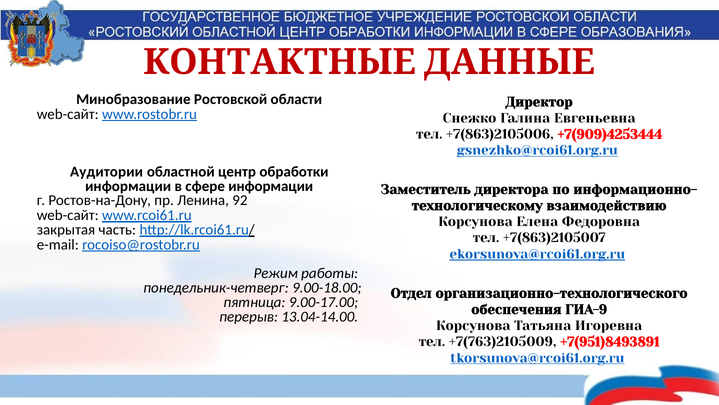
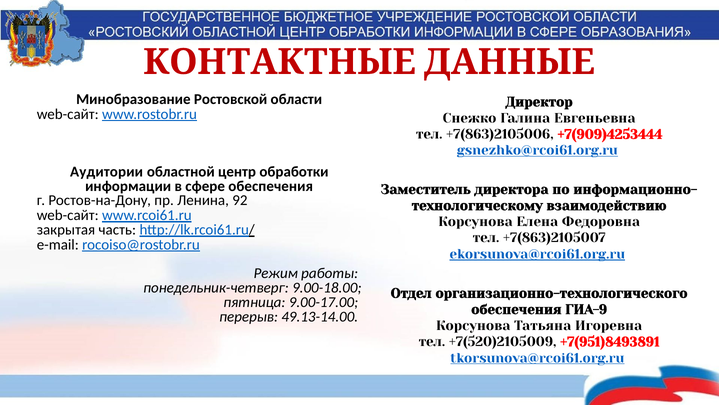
сфере информации: информации -> обеспечения (271, 186)
13.04-14.00: 13.04-14.00 -> 49.13-14.00 (320, 316)
+7(763)2105009: +7(763)2105009 -> +7(520)2105009 (503, 341)
